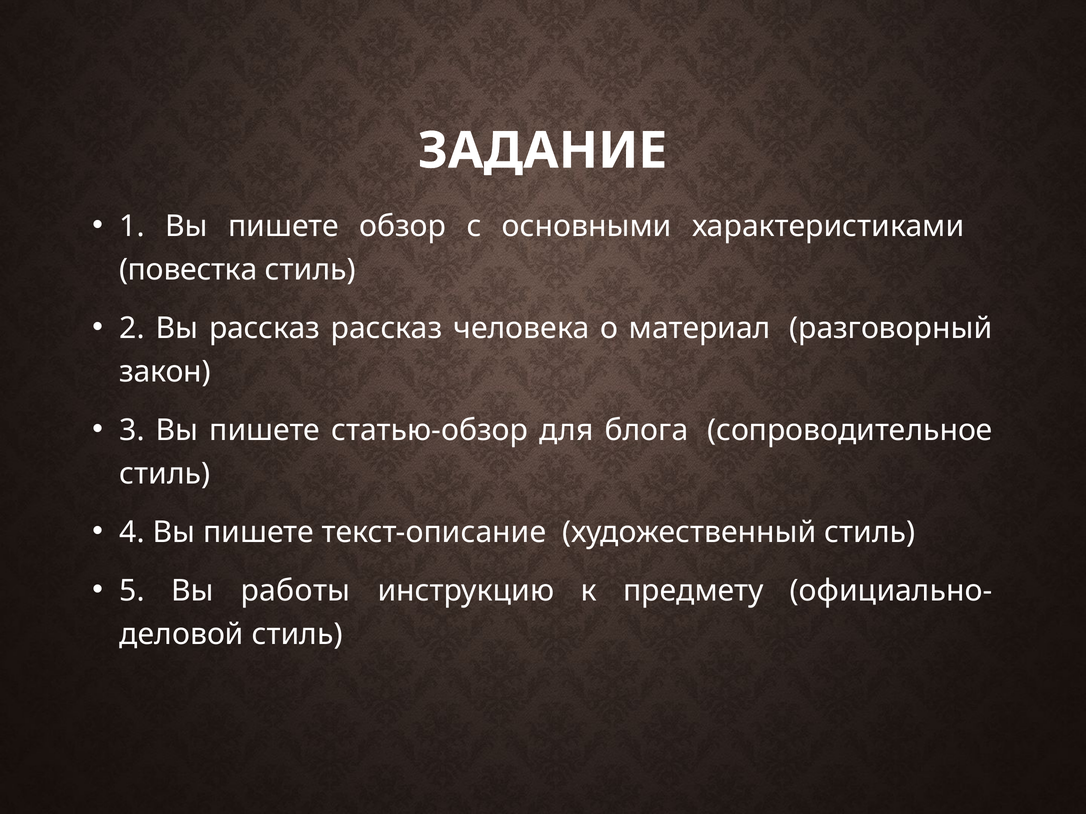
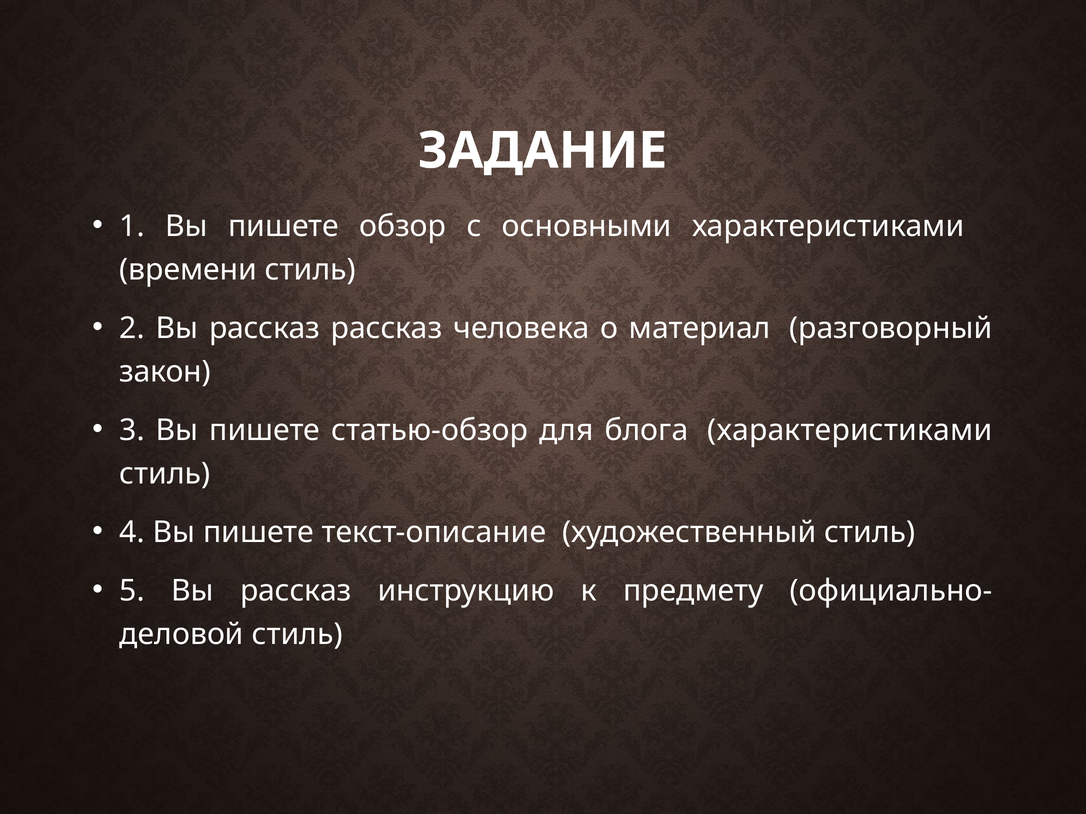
повестка: повестка -> времени (188, 270)
блога сопроводительное: сопроводительное -> характеристиками (850, 430)
5 Вы работы: работы -> рассказ (296, 591)
